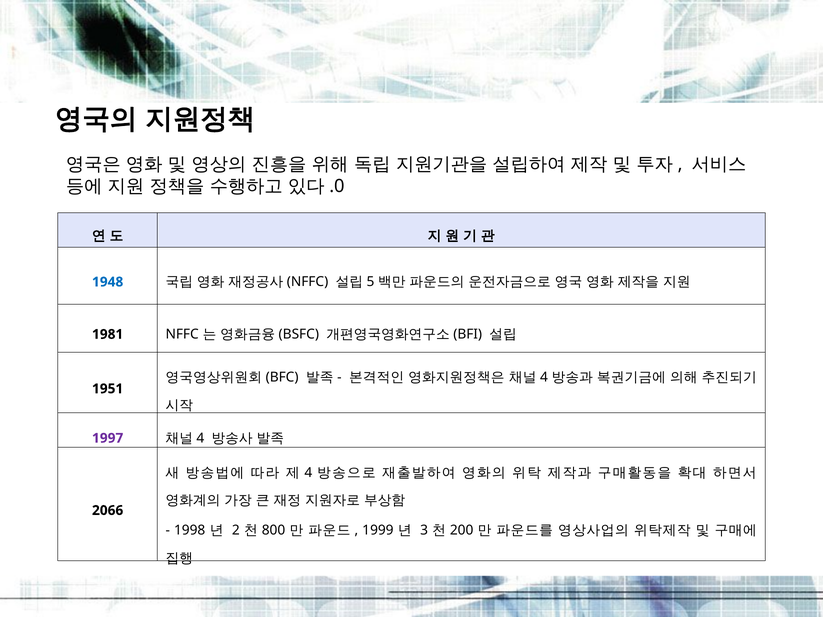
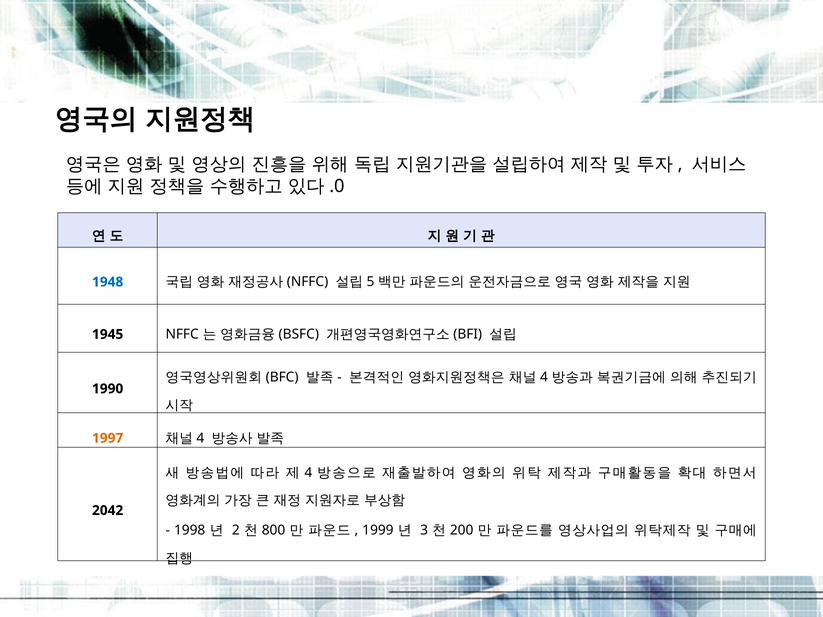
1981: 1981 -> 1945 (108, 334)
1951: 1951 -> 1990 (108, 389)
1997 colour: purple -> orange (108, 438)
2066: 2066 -> 2042 (108, 511)
